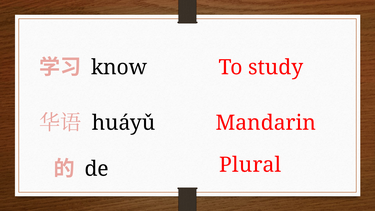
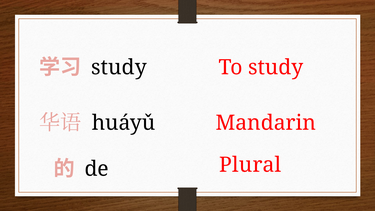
know: know -> study (119, 67)
